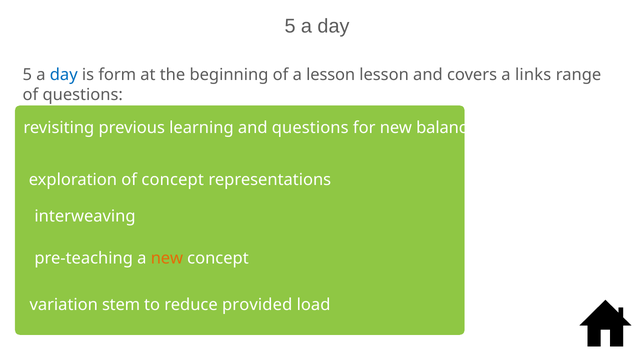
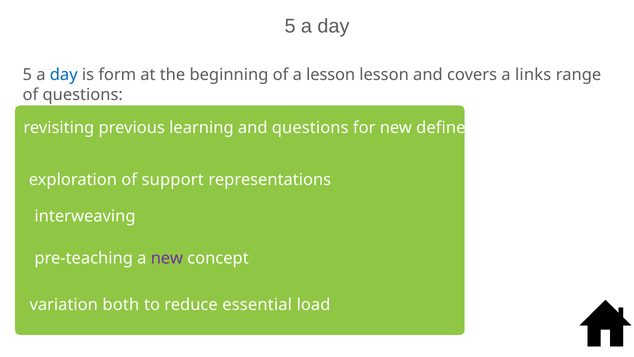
balance: balance -> defined (446, 128)
of concept: concept -> support (173, 179)
new colour: orange -> purple (167, 258)
stem: stem -> both (121, 304)
provided: provided -> essential (257, 304)
